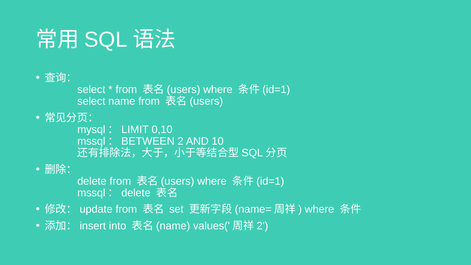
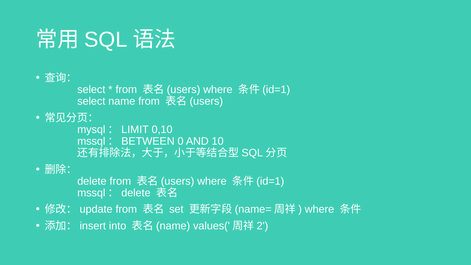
2: 2 -> 0 (181, 141)
